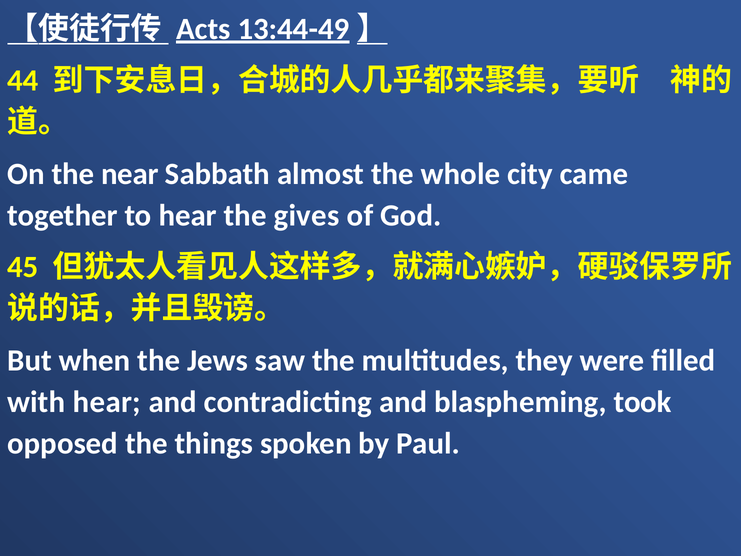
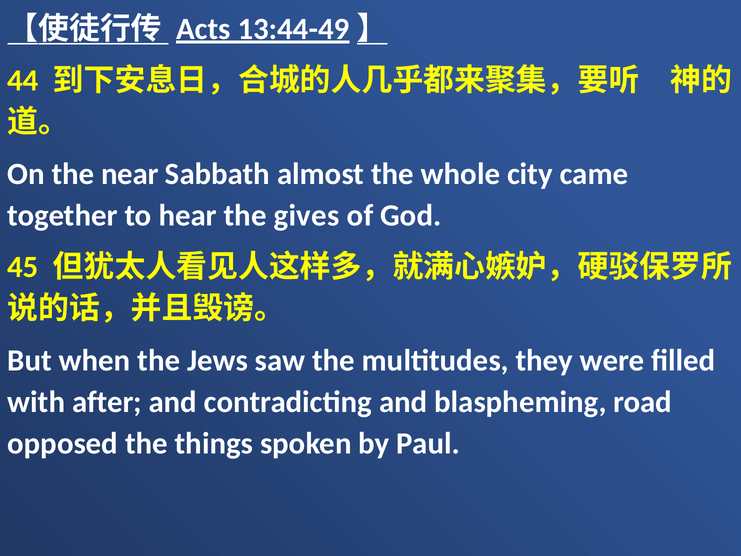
with hear: hear -> after (107, 402)
took: took -> road (643, 402)
